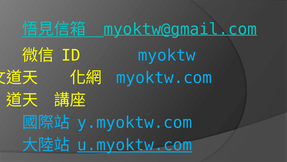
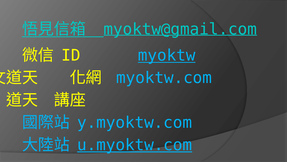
myoktw underline: none -> present (167, 55)
